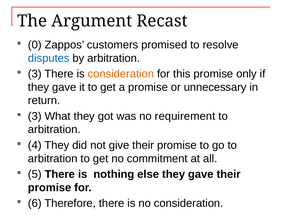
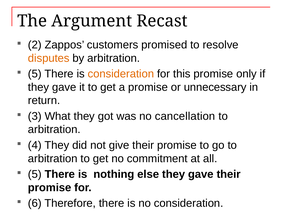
0: 0 -> 2 (35, 45)
disputes colour: blue -> orange (49, 58)
3: 3 -> 5 (35, 74)
requirement: requirement -> cancellation (185, 116)
